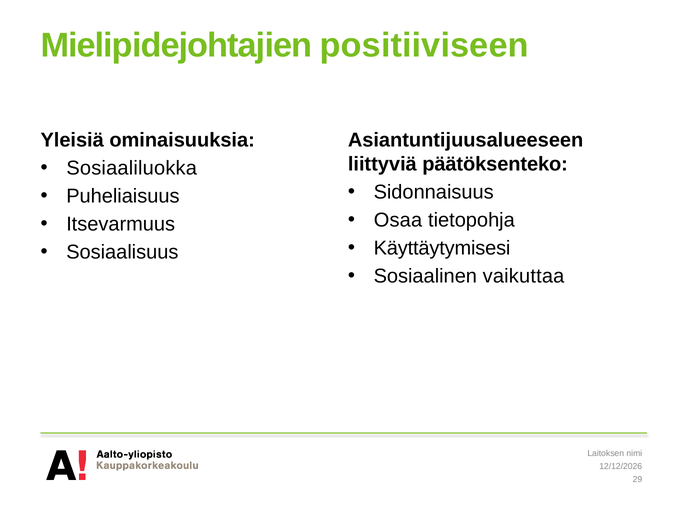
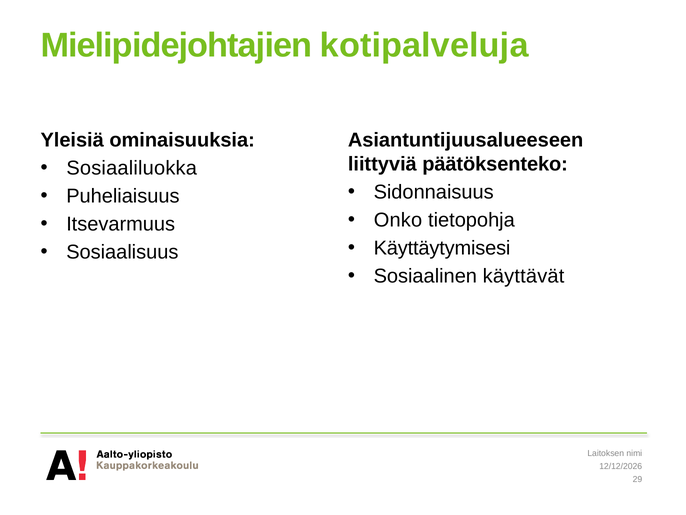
positiiviseen: positiiviseen -> kotipalveluja (424, 45)
Osaa: Osaa -> Onko (398, 220)
vaikuttaa: vaikuttaa -> käyttävät (524, 276)
